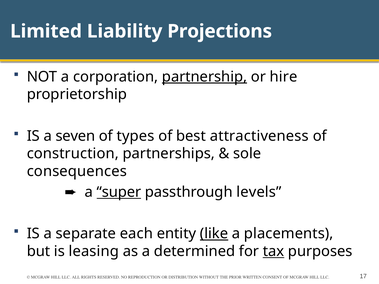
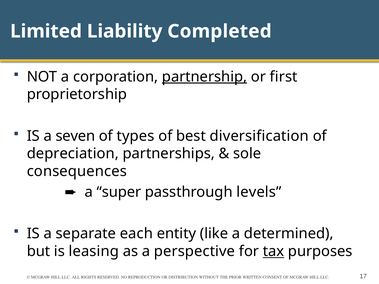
Projections: Projections -> Completed (220, 31)
hire: hire -> first (284, 77)
attractiveness: attractiveness -> diversification (259, 136)
construction: construction -> depreciation (73, 154)
super underline: present -> none (119, 192)
like underline: present -> none (214, 234)
placements: placements -> determined (289, 234)
determined: determined -> perspective (195, 251)
